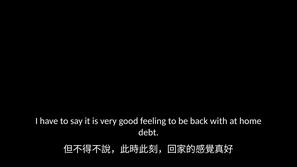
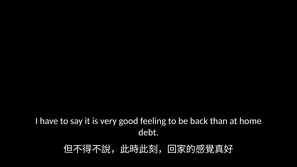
with: with -> than (219, 121)
